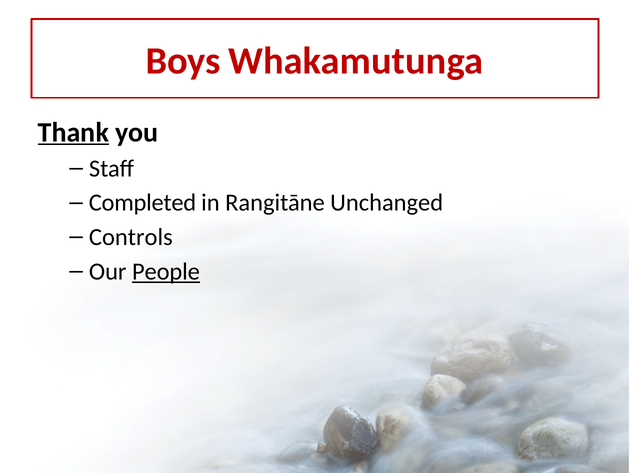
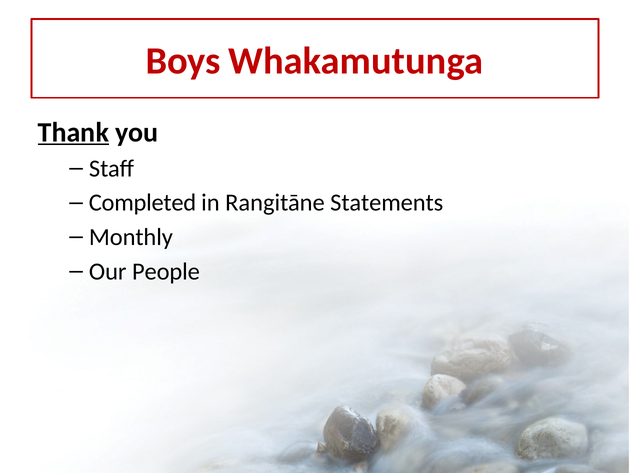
Unchanged: Unchanged -> Statements (387, 203)
Controls: Controls -> Monthly (131, 237)
People underline: present -> none (166, 271)
